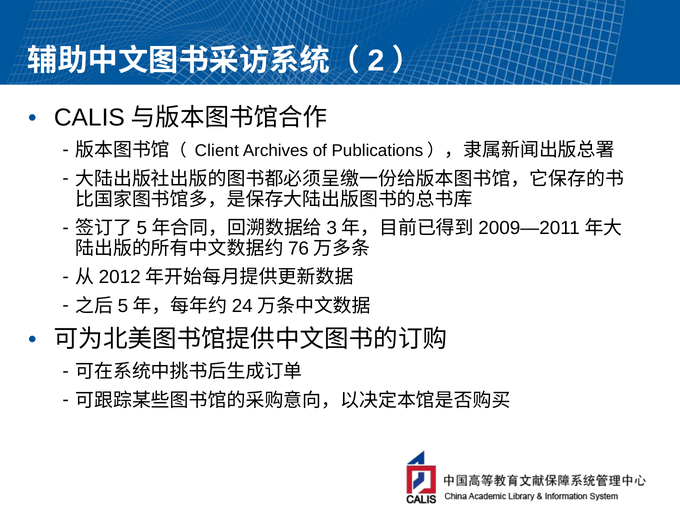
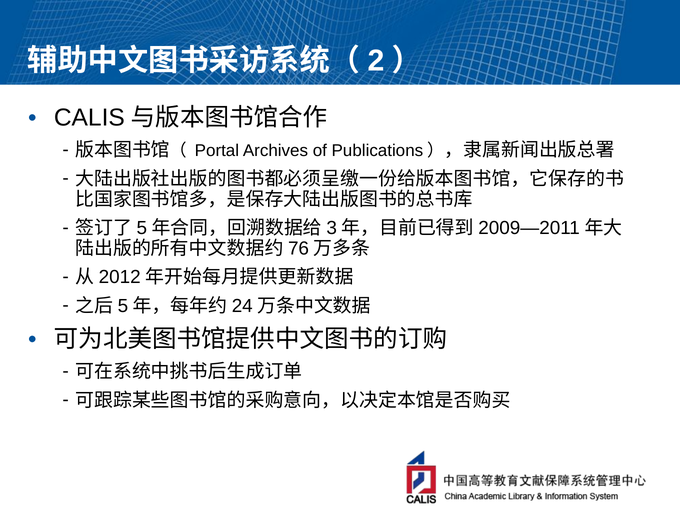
Client: Client -> Portal (217, 151)
